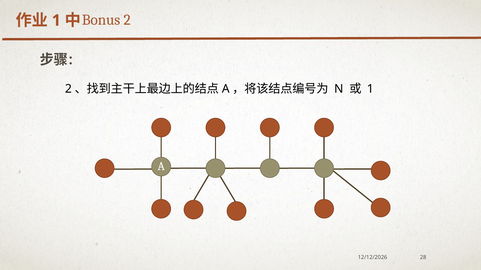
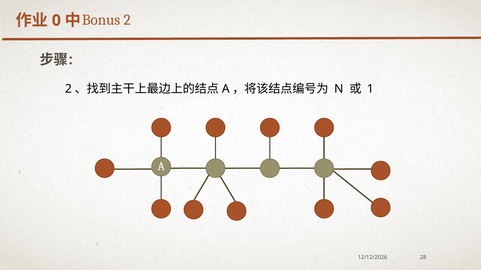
1: 1 -> 0 (56, 20)
